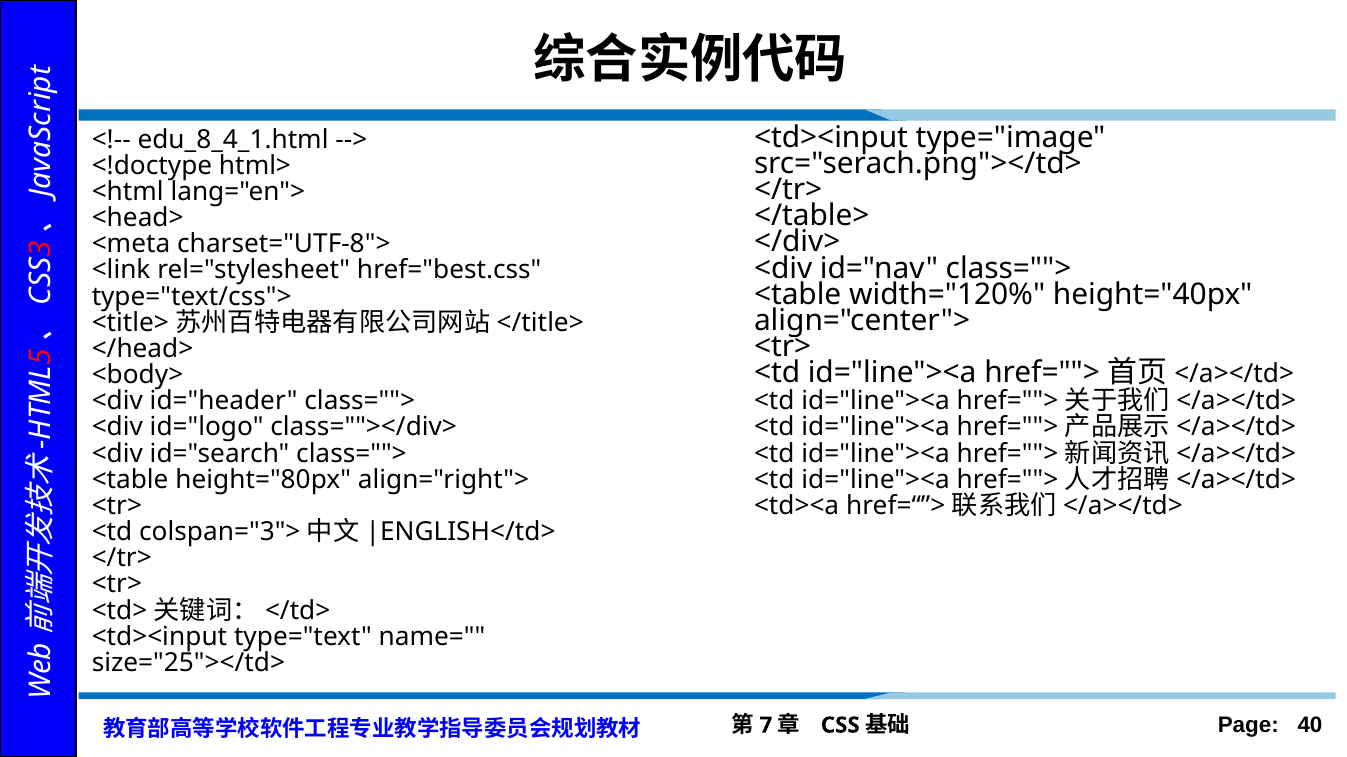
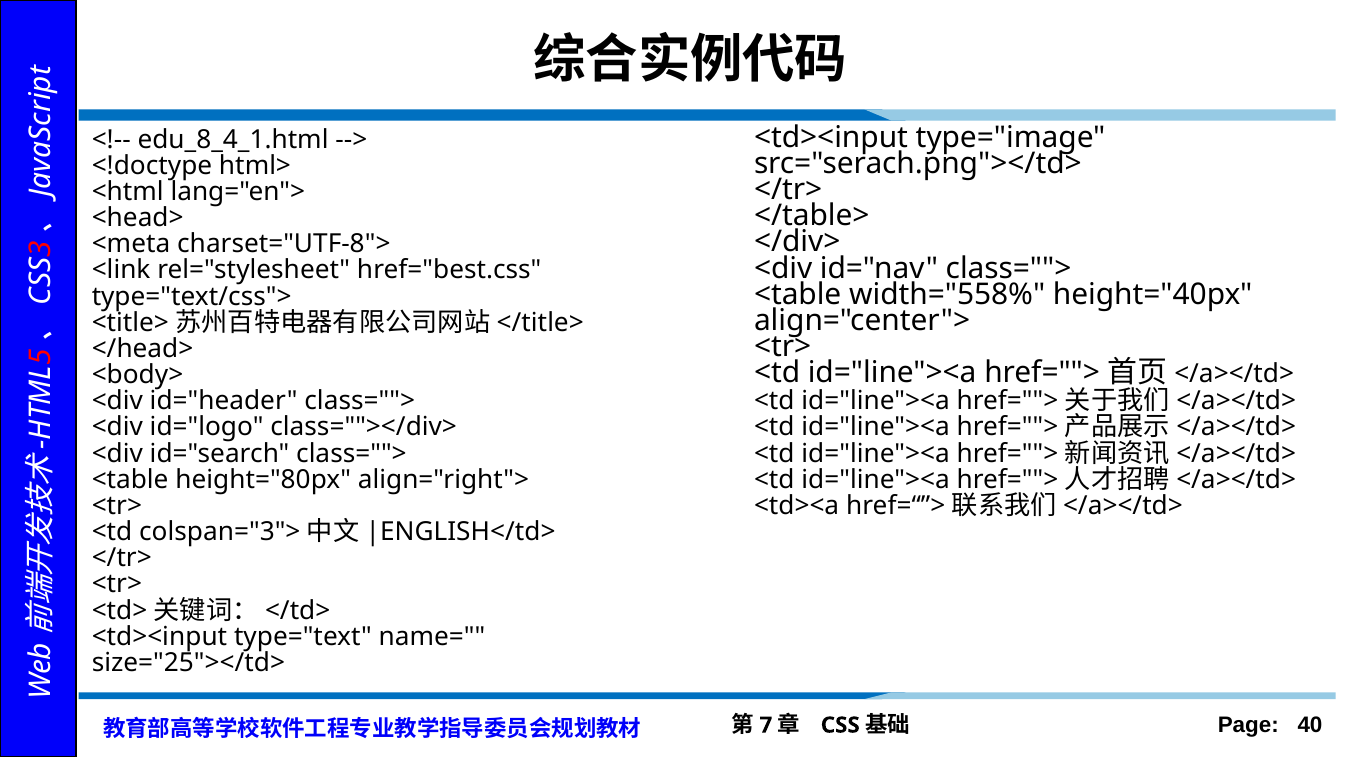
width="120%: width="120% -> width="558% (947, 295)
